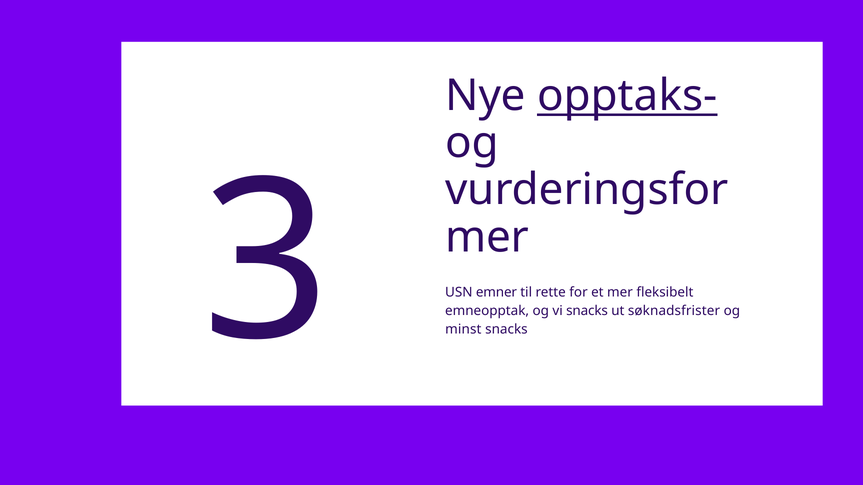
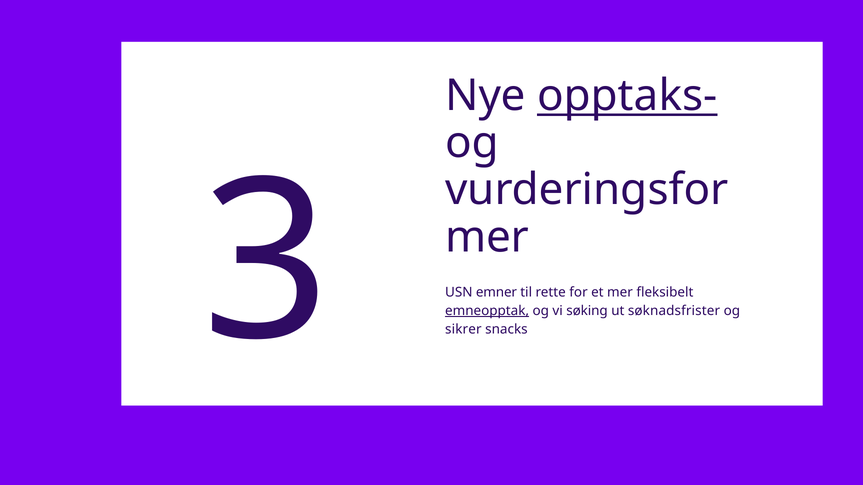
emneopptak underline: none -> present (487, 311)
vi snacks: snacks -> søking (587, 311)
minst: minst -> sikrer (463, 329)
